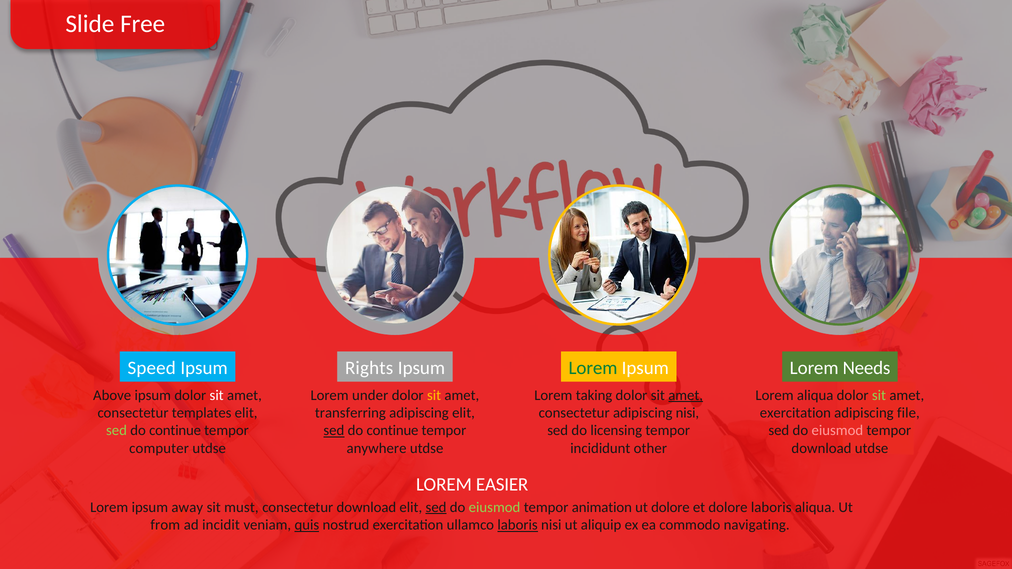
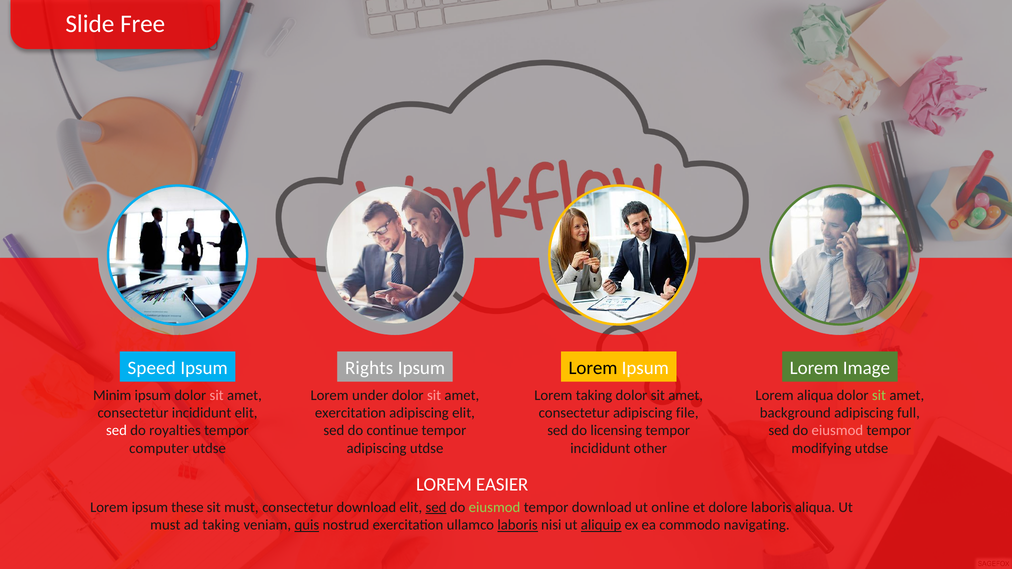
Lorem colour: green -> black (593, 368)
Needs: Needs -> Image (866, 368)
Above: Above -> Minim (112, 395)
sit colour: white -> pink (217, 395)
sit colour: yellow -> pink (434, 395)
amet underline: present -> none (686, 395)
consectetur templates: templates -> incididunt (202, 413)
transferring: transferring -> exercitation (350, 413)
adipiscing nisi: nisi -> file (687, 413)
exercitation: exercitation -> background (795, 413)
file: file -> full (908, 413)
sed colour: light green -> white (116, 431)
continue: continue -> royalties (175, 431)
sed underline: present -> none (334, 431)
anywhere: anywhere -> adipiscing (377, 449)
download: download -> modifying (821, 449)
away: away -> these (187, 508)
tempor animation: animation -> download (602, 508)
ut dolore: dolore -> online (670, 508)
from: from -> must (165, 525)
ad incidit: incidit -> taking (221, 525)
aliquip underline: none -> present (601, 525)
